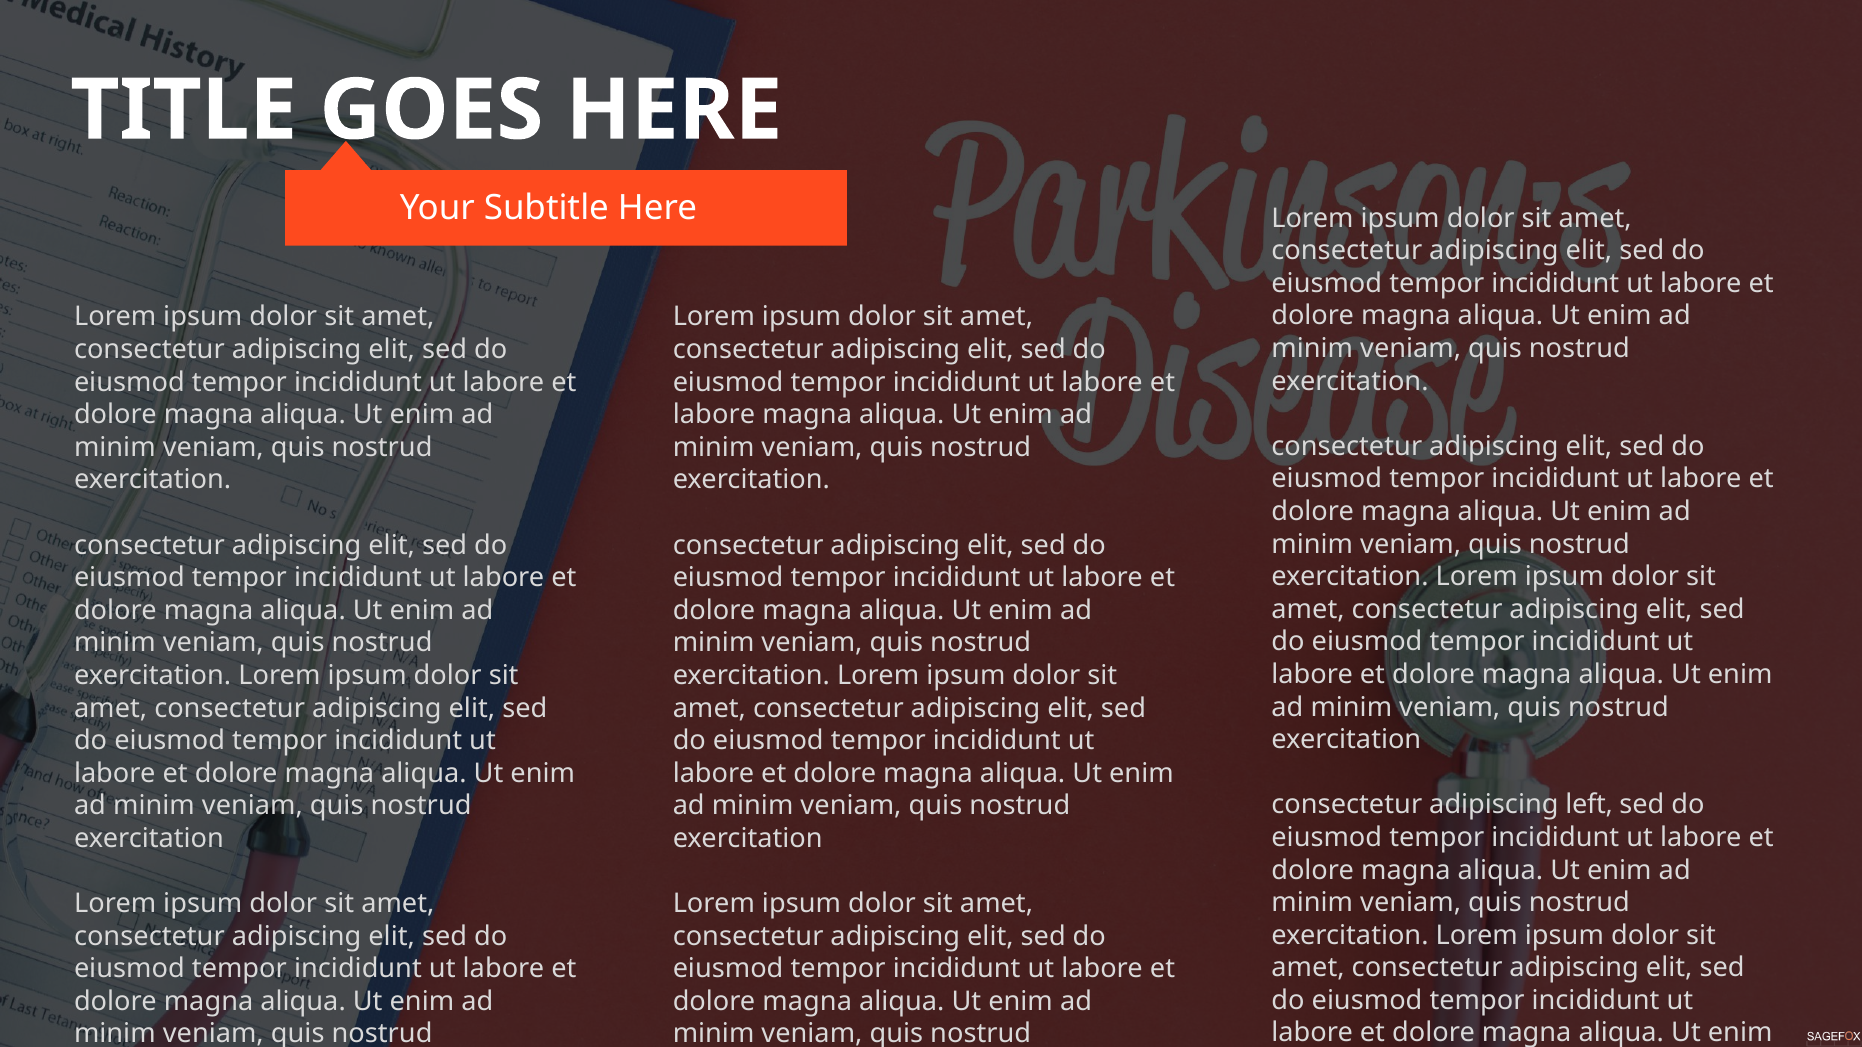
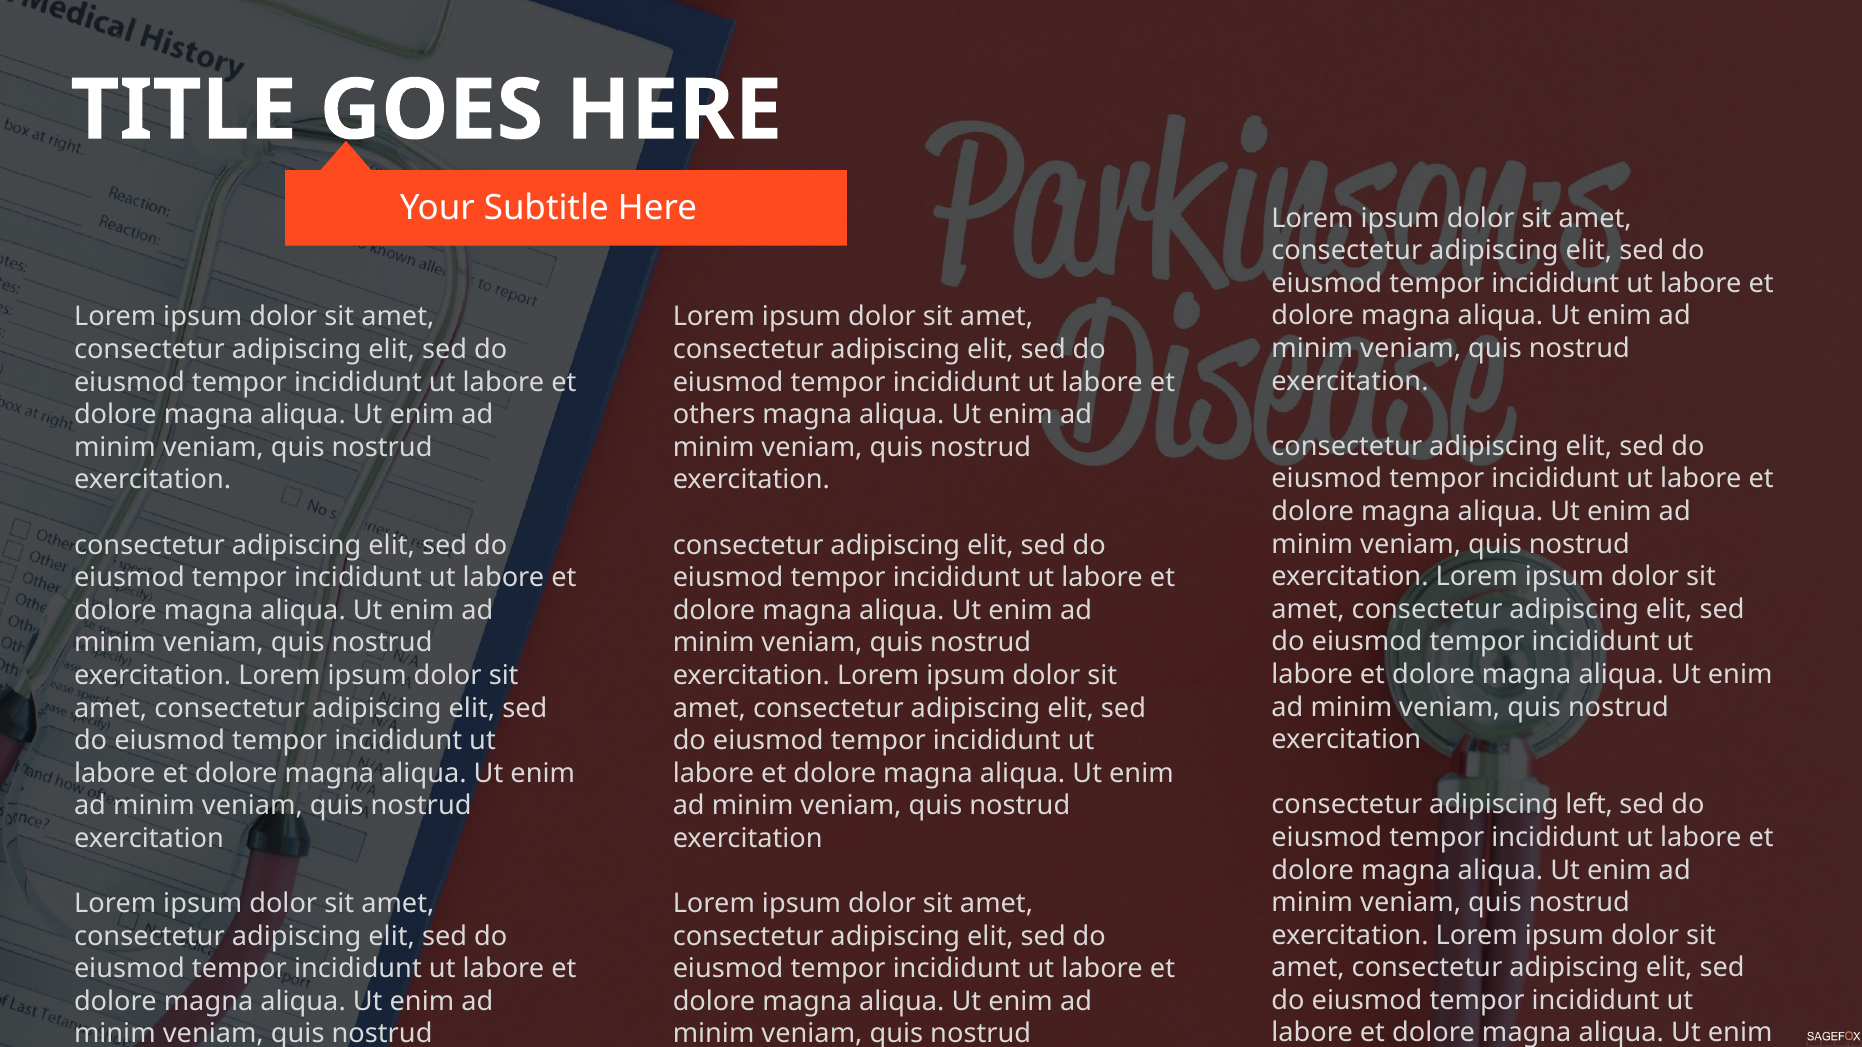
labore: labore -> others (714, 415)
